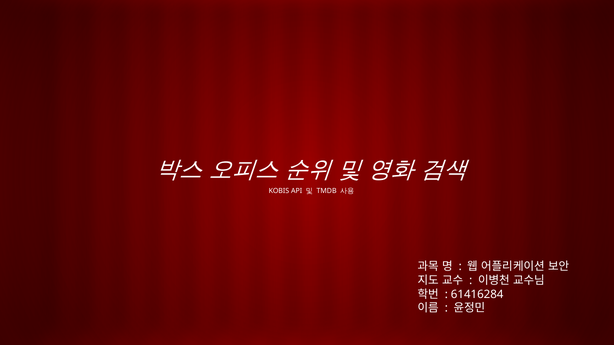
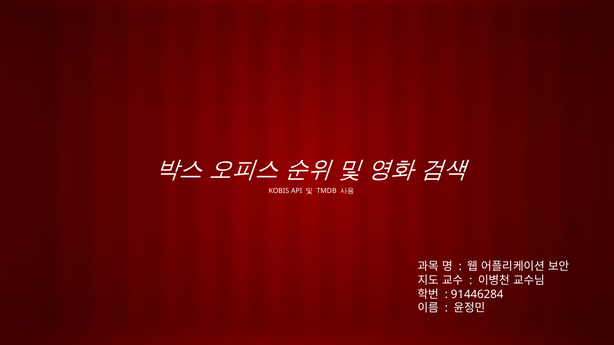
61416284: 61416284 -> 91446284 (477, 295)
